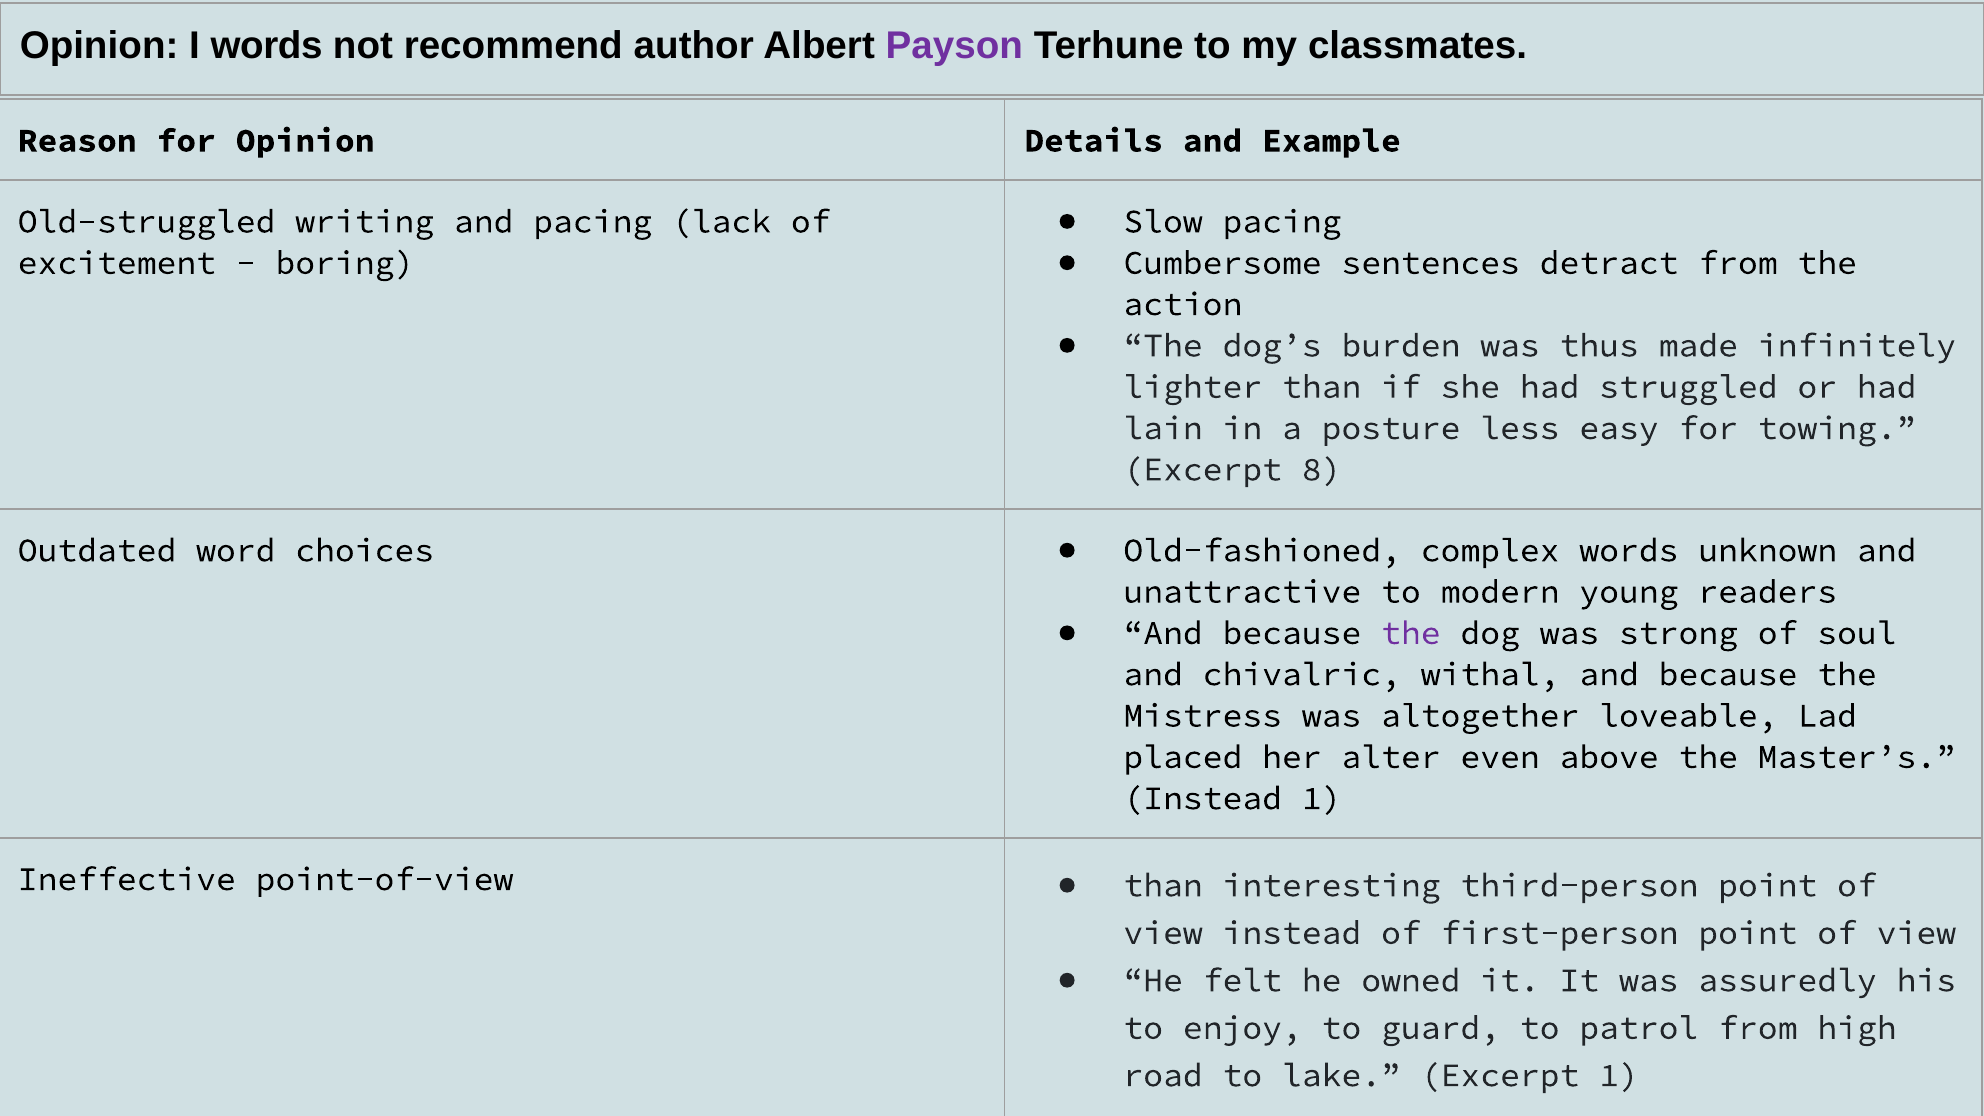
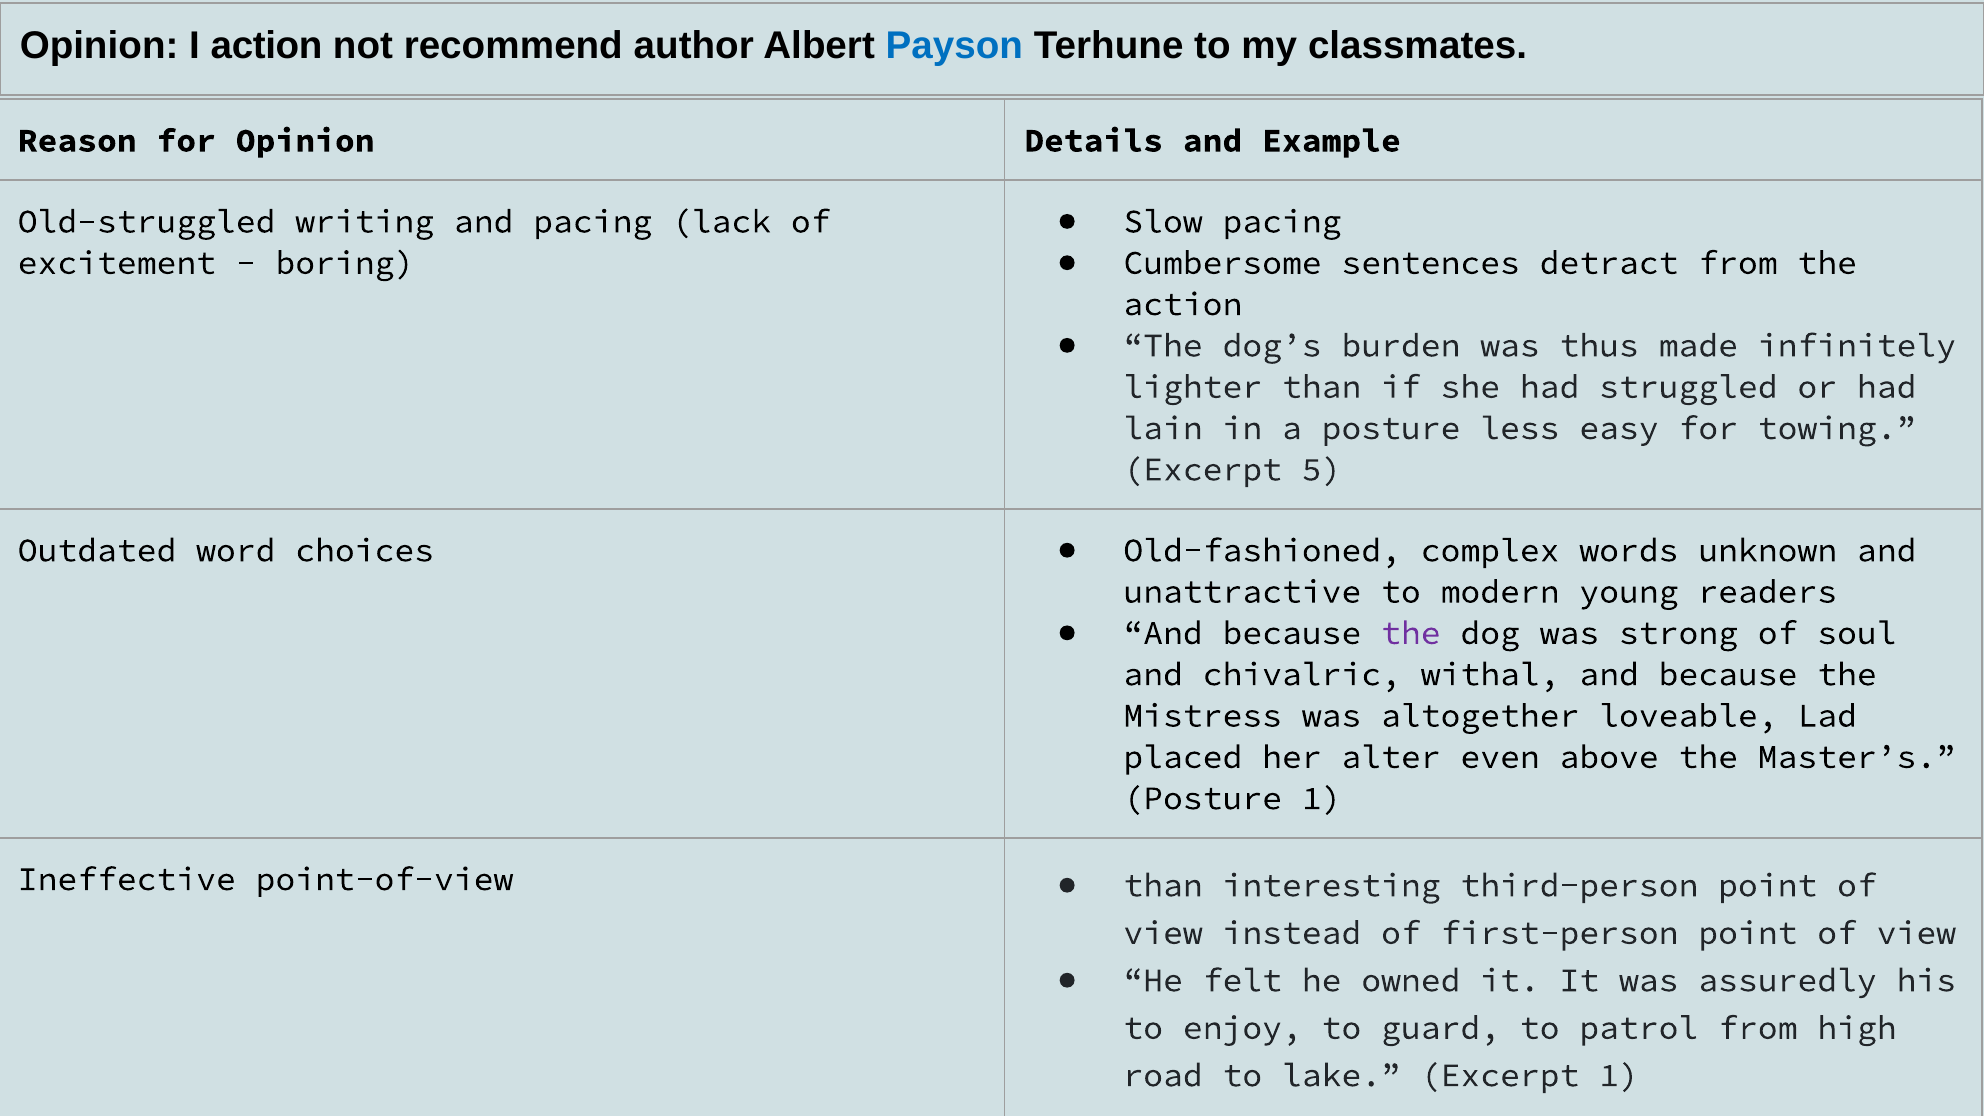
I words: words -> action (267, 45)
Payson colour: purple -> blue (954, 45)
8: 8 -> 5 (1322, 469)
Instead: Instead -> Posture (1203, 798)
